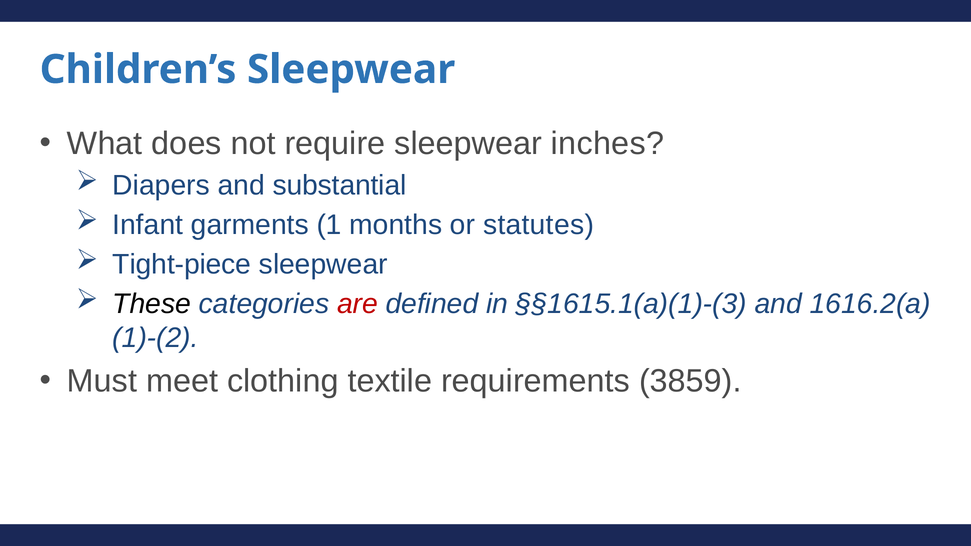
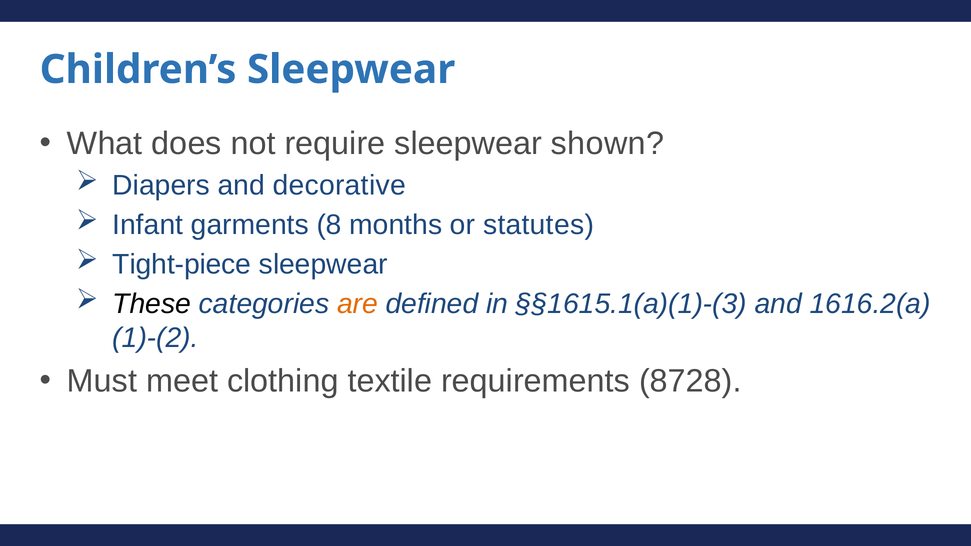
inches: inches -> shown (608, 144)
substantial: substantial -> decorative (339, 185)
1: 1 -> 8 (329, 225)
are colour: red -> orange (357, 304)
3859: 3859 -> 8728 (690, 381)
